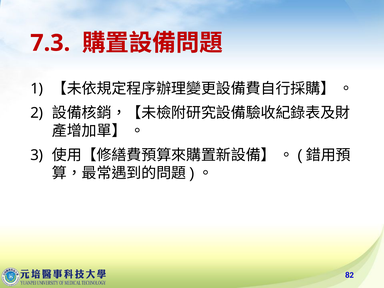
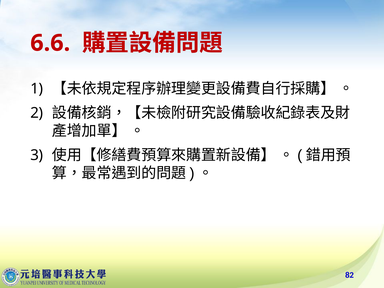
7.3: 7.3 -> 6.6 (50, 43)
